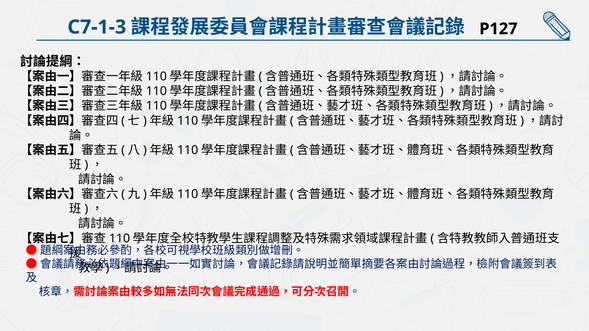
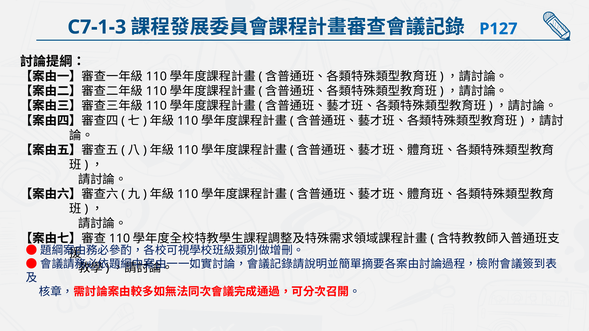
P127 colour: black -> blue (498, 29)
